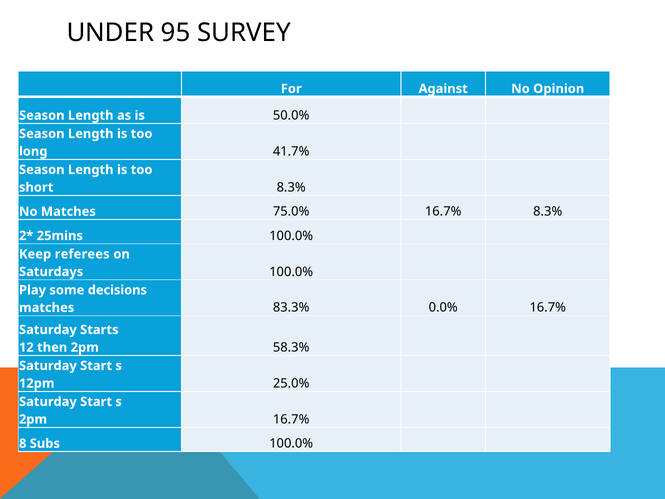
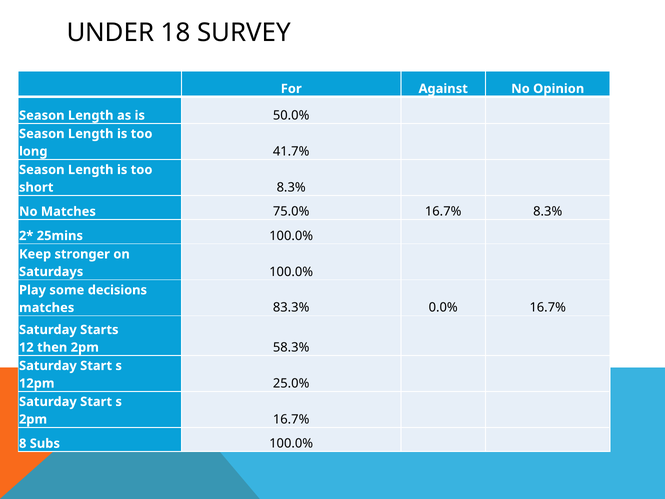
95: 95 -> 18 (176, 33)
referees: referees -> stronger (82, 254)
